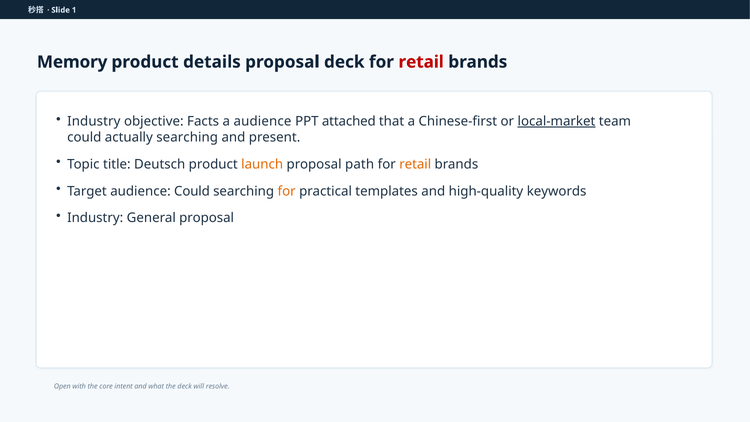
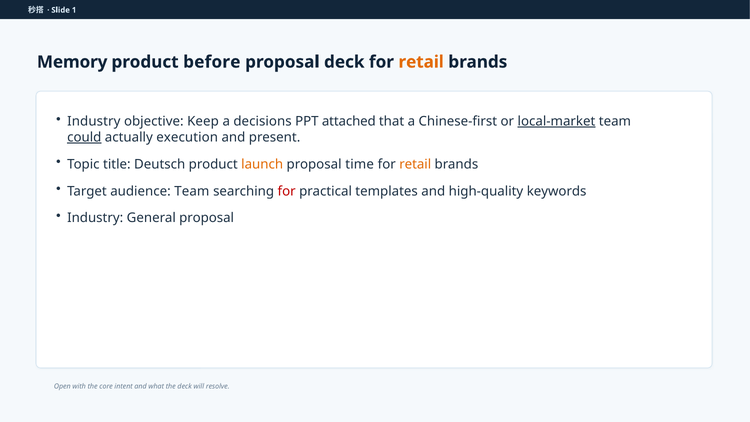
details: details -> before (212, 62)
retail colour: red -> orange (421, 62)
Facts: Facts -> Keep (203, 121)
a audience: audience -> decisions (263, 121)
could underline: none -> present (84, 137)
actually searching: searching -> execution (187, 137)
path: path -> time (360, 164)
audience Could: Could -> Team (192, 191)
for colour: orange -> red (287, 191)
